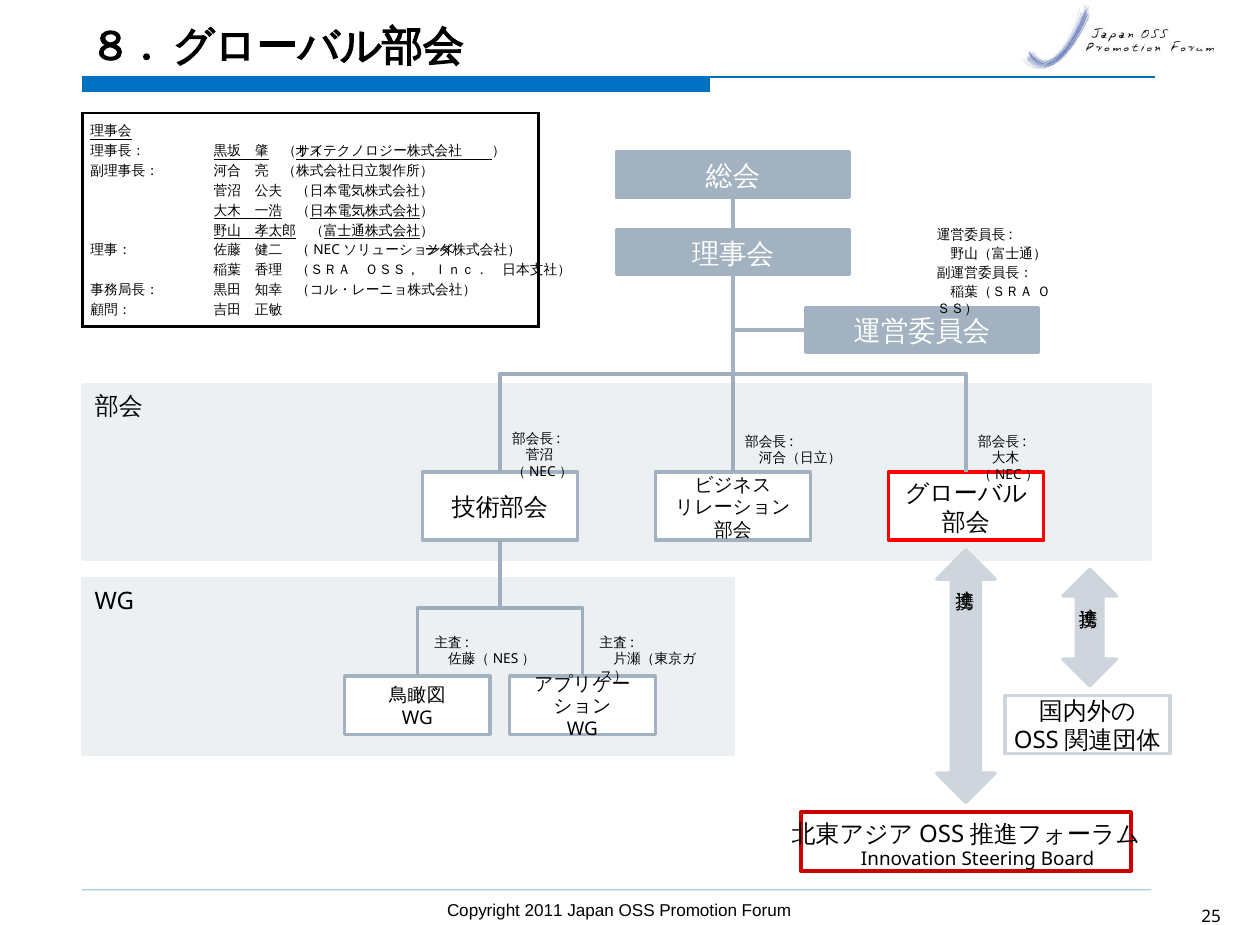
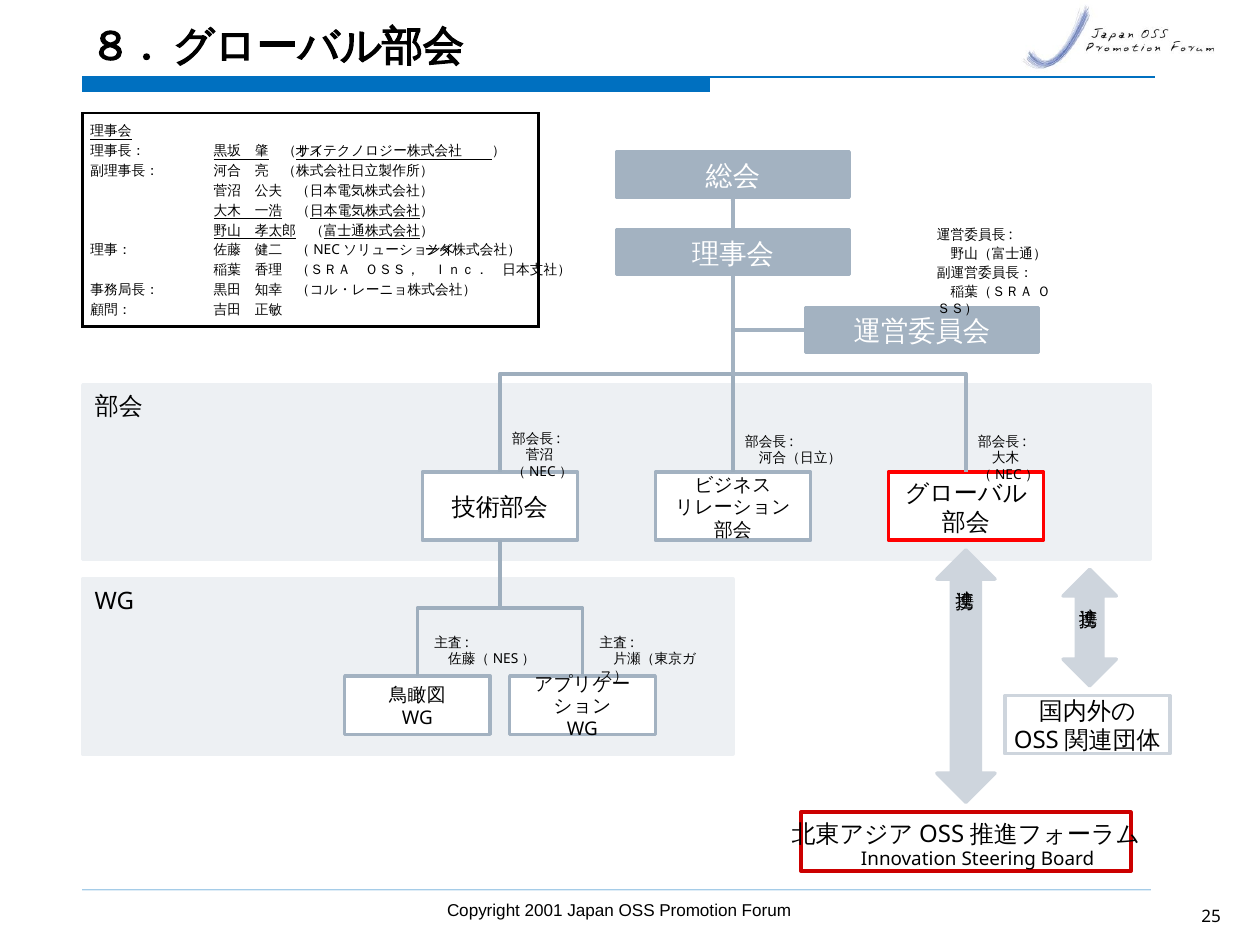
2011: 2011 -> 2001 (544, 910)
